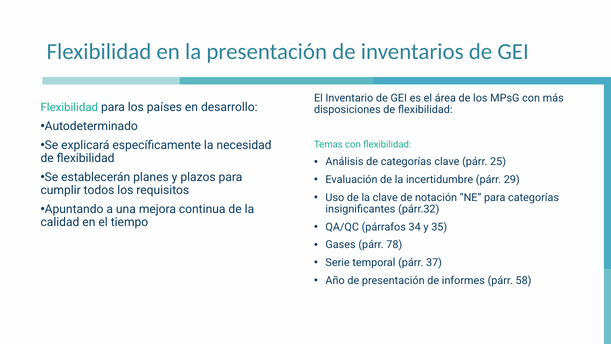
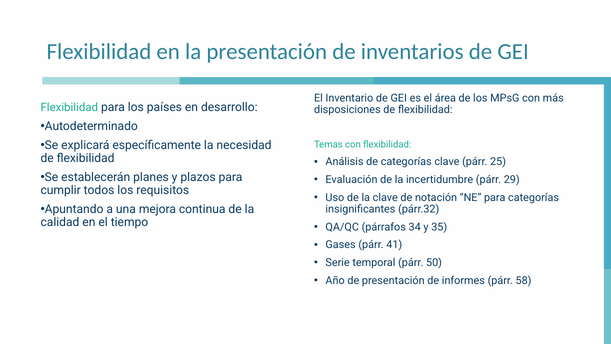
78: 78 -> 41 (394, 245)
37: 37 -> 50 (434, 262)
